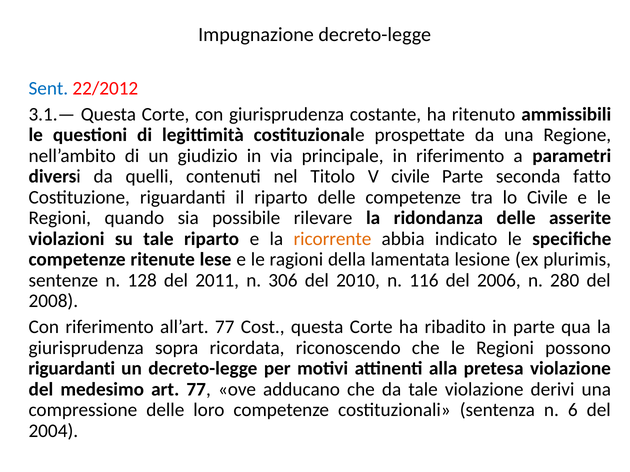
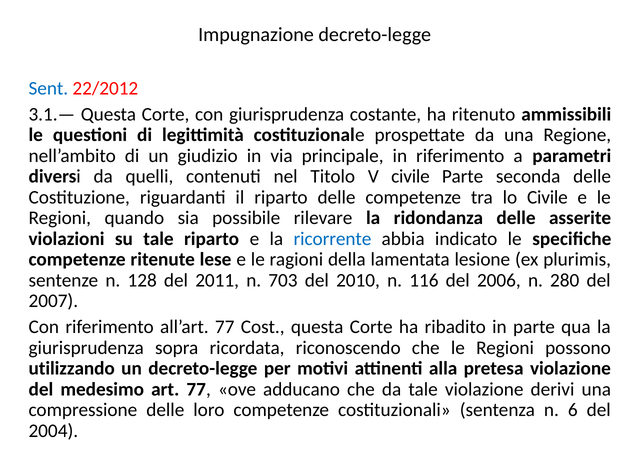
seconda fatto: fatto -> delle (592, 177)
ricorrente colour: orange -> blue (332, 239)
306: 306 -> 703 (283, 281)
2008: 2008 -> 2007 (53, 301)
riguardanti: riguardanti -> utilizzando (72, 369)
